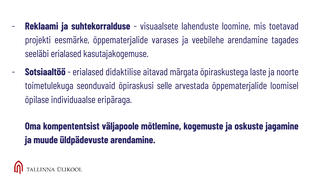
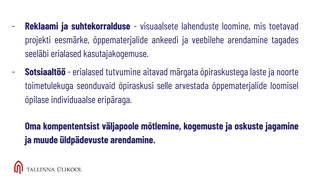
varases: varases -> ankeedi (165, 40)
didaktilise: didaktilise -> tutvumine (123, 72)
